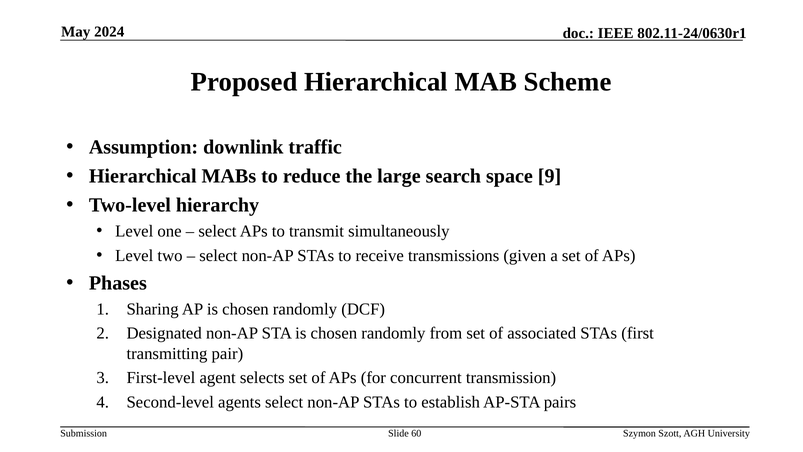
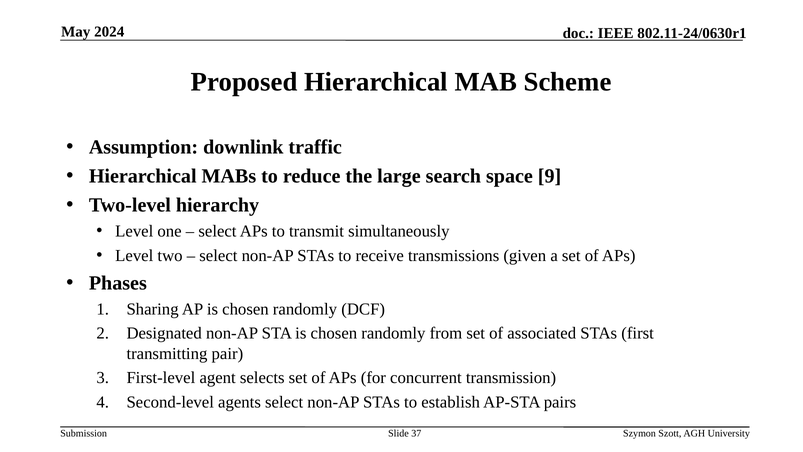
60: 60 -> 37 (416, 433)
